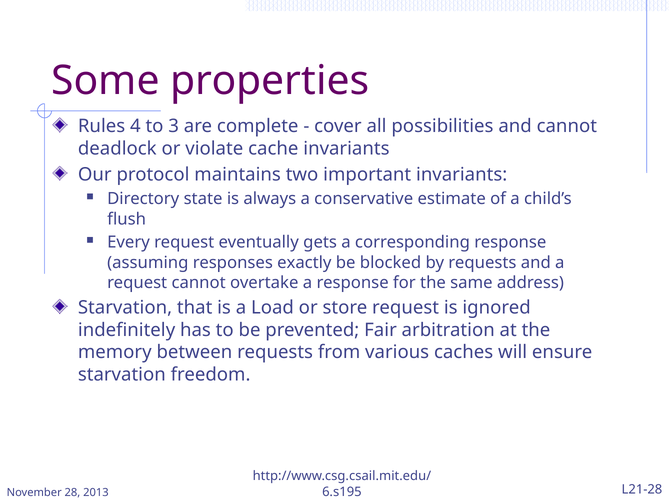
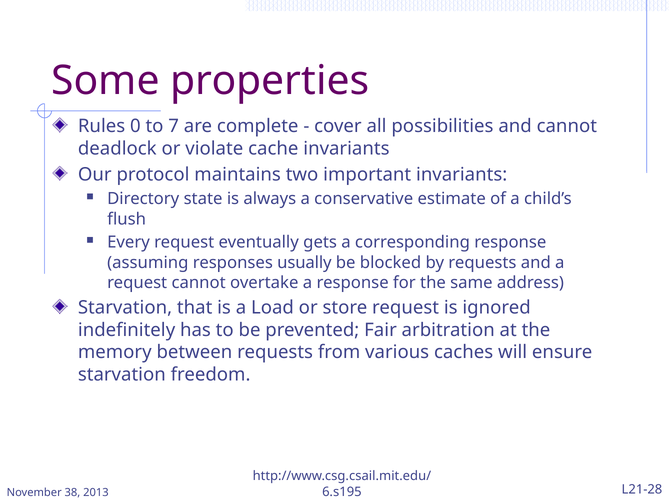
4: 4 -> 0 (135, 126)
3: 3 -> 7 (174, 126)
exactly: exactly -> usually (304, 262)
28: 28 -> 38 (72, 492)
